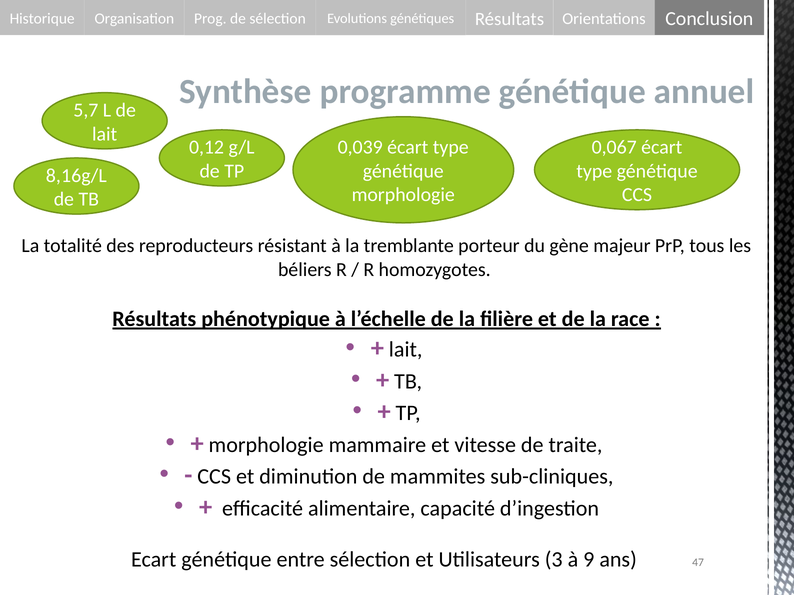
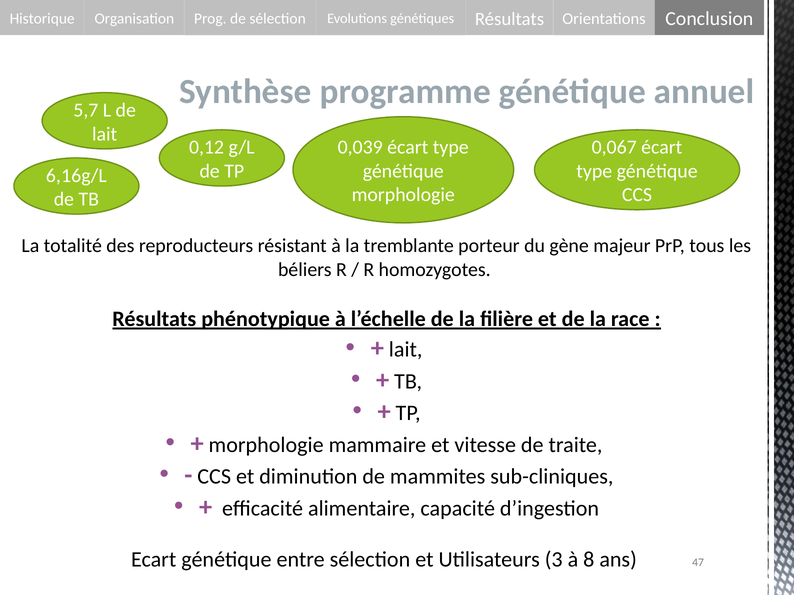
8,16g/L: 8,16g/L -> 6,16g/L (76, 176)
9: 9 -> 8 (589, 560)
